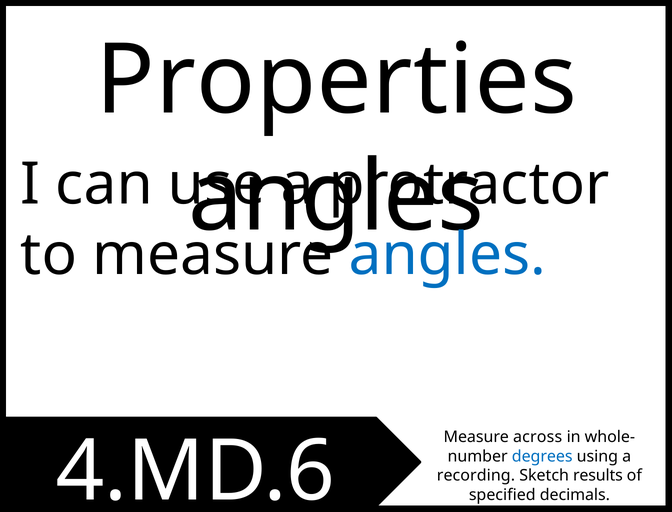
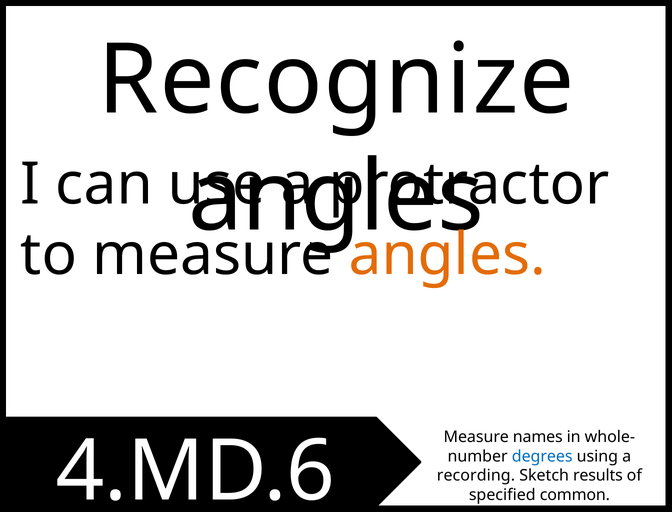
Properties: Properties -> Recognize (336, 80)
angles colour: blue -> orange (447, 255)
across: across -> names (538, 437)
decimals: decimals -> common (575, 495)
